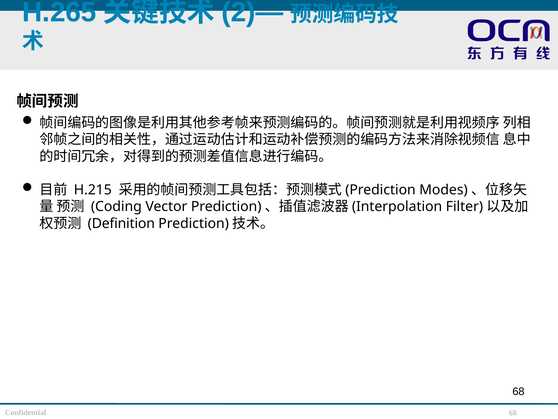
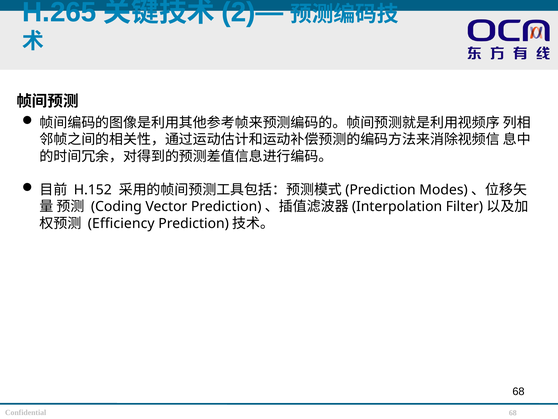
H.215: H.215 -> H.152 (93, 190)
Definition: Definition -> Efficiency (121, 223)
